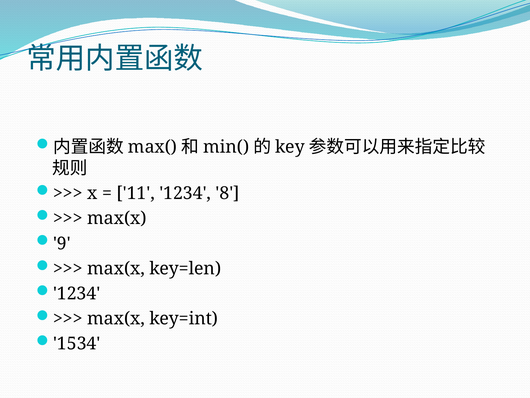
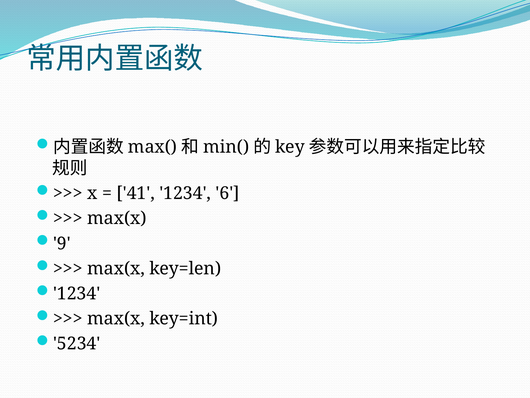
11: 11 -> 41 (136, 193)
8: 8 -> 6 (228, 193)
1534: 1534 -> 5234 (77, 343)
